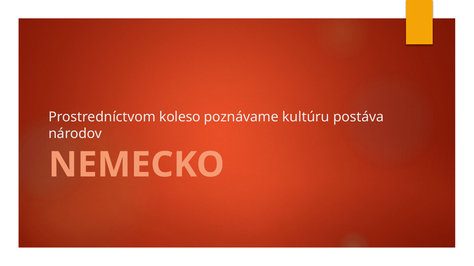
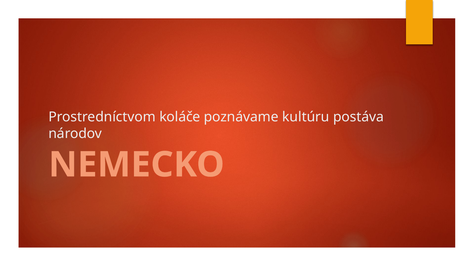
koleso: koleso -> koláče (180, 117)
